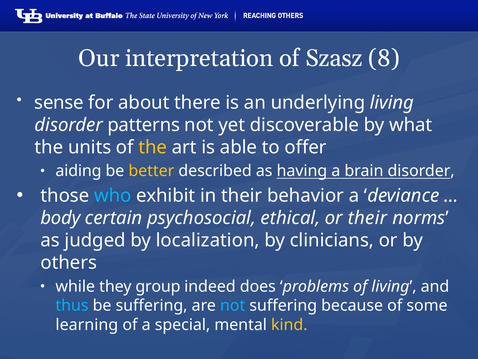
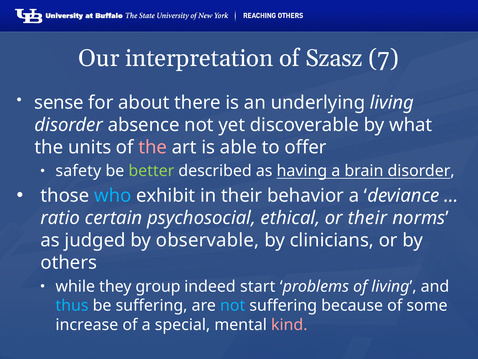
8: 8 -> 7 (384, 58)
patterns: patterns -> absence (144, 125)
the colour: yellow -> pink (153, 147)
aiding: aiding -> safety (78, 171)
better colour: yellow -> light green (151, 171)
body: body -> ratio (60, 218)
localization: localization -> observable (208, 240)
does: does -> start (258, 286)
learning: learning -> increase (87, 324)
kind colour: yellow -> pink (289, 324)
